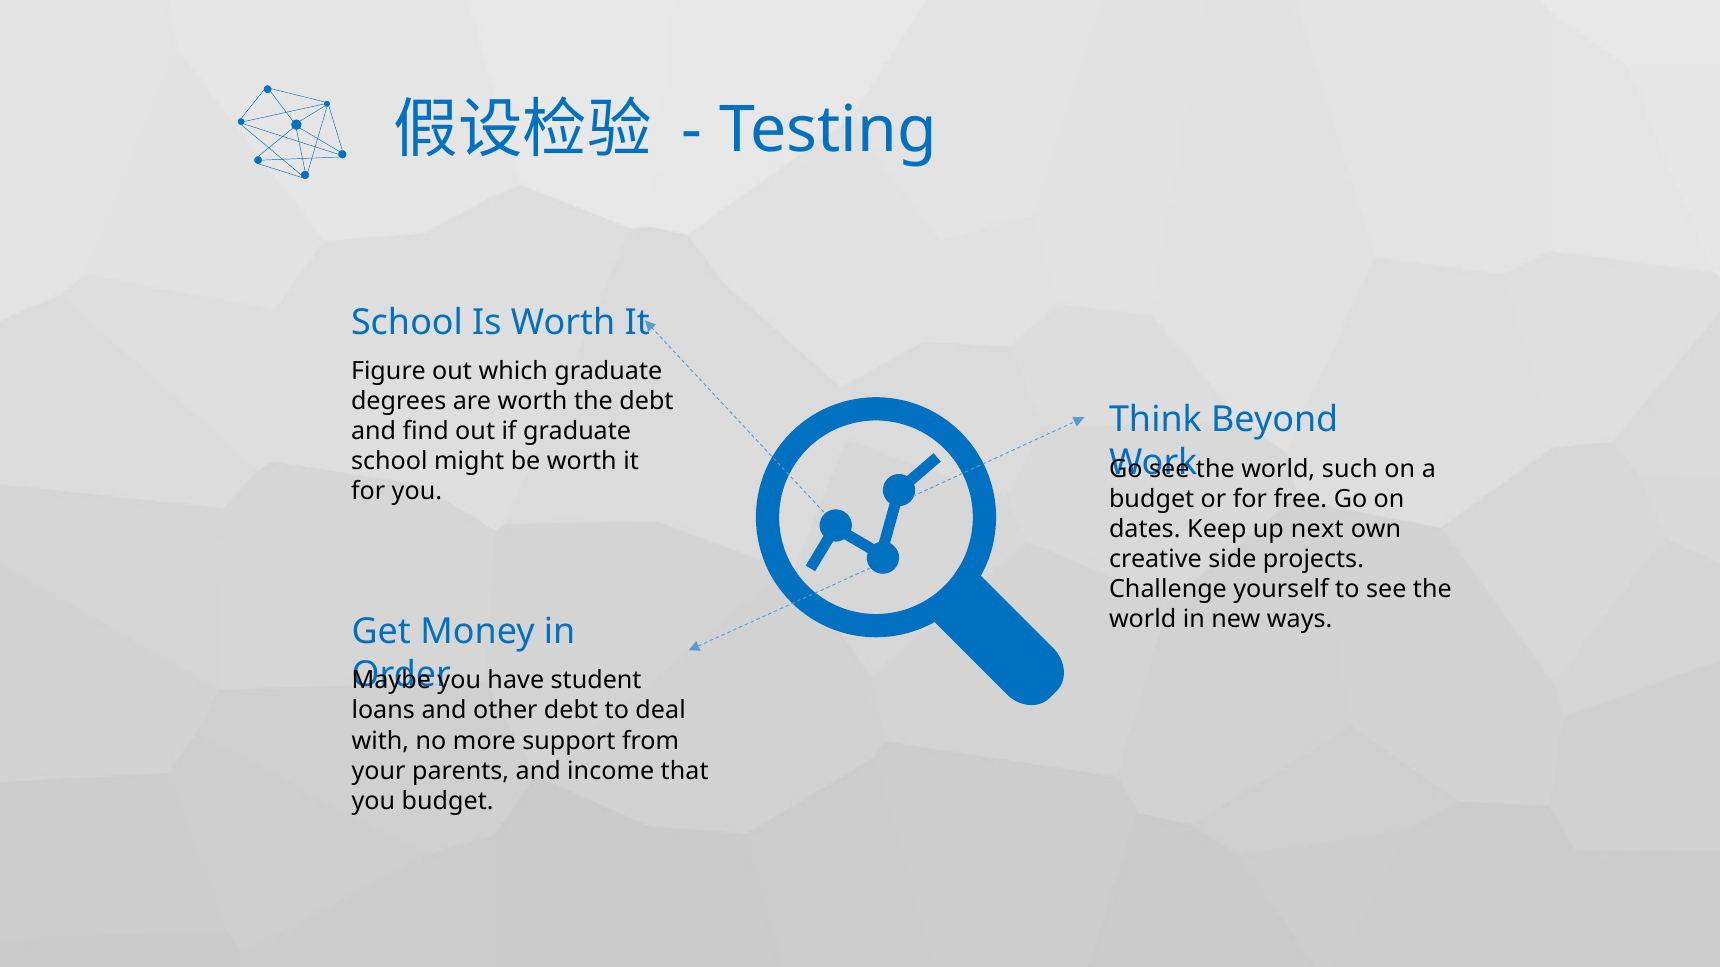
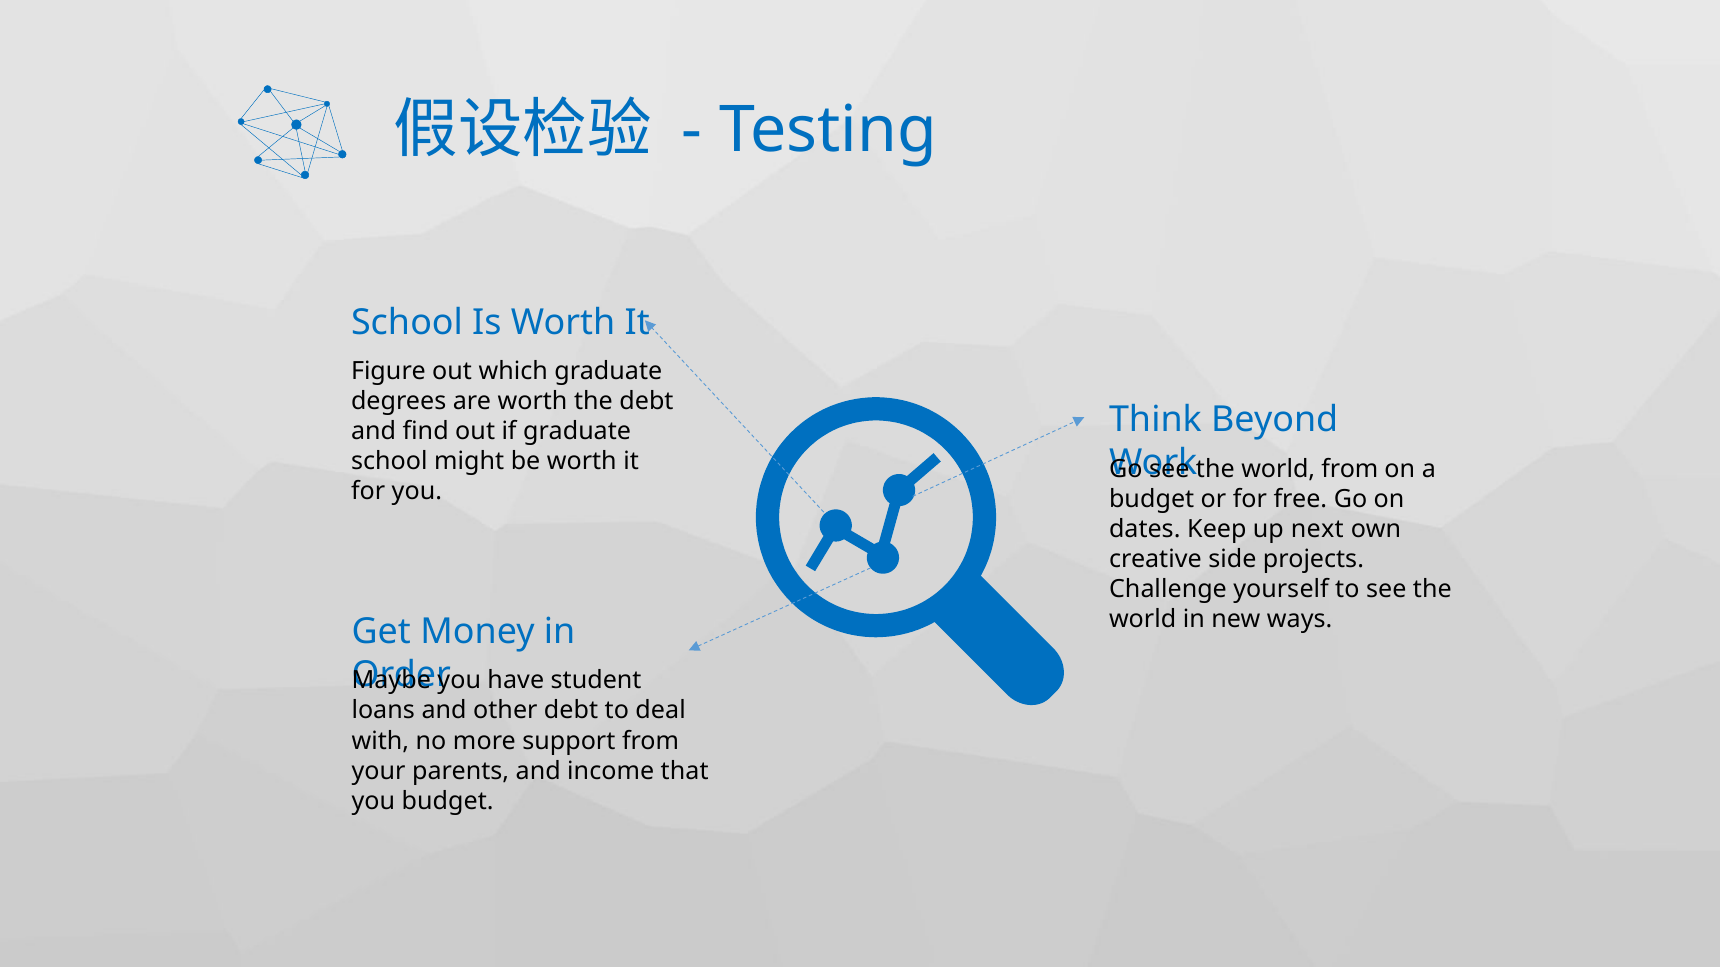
world such: such -> from (1350, 469)
